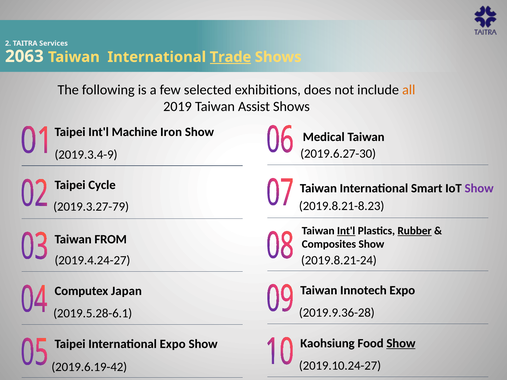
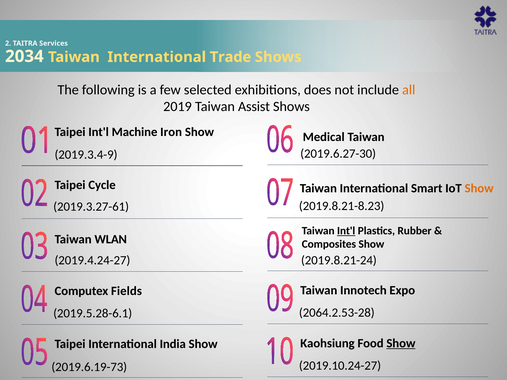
2063: 2063 -> 2034 (24, 56)
Trade underline: present -> none (230, 57)
Show colour: purple -> orange (479, 189)
2019.3.27-79: 2019.3.27-79 -> 2019.3.27-61 (91, 207)
Rubber underline: present -> none (415, 231)
FROM: FROM -> WLAN (111, 240)
Japan: Japan -> Fields (126, 291)
2019.9.36-28: 2019.9.36-28 -> 2064.2.53-28 (337, 313)
International Expo: Expo -> India (173, 344)
2019.6.19-42: 2019.6.19-42 -> 2019.6.19-73 (89, 367)
